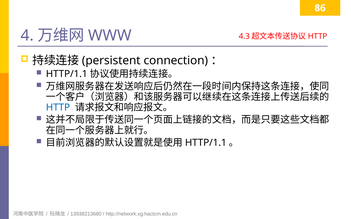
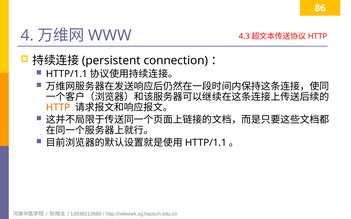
HTTP colour: blue -> orange (58, 108)
